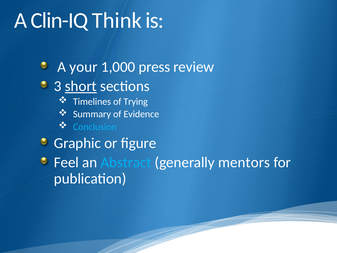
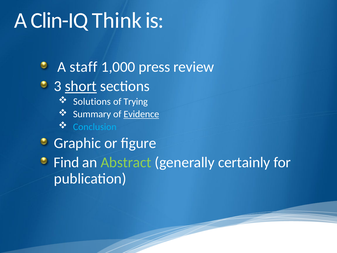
your: your -> staff (83, 67)
Timelines: Timelines -> Solutions (92, 102)
Evidence underline: none -> present (141, 114)
Feel: Feel -> Find (66, 162)
Abstract colour: light blue -> light green (126, 162)
mentors: mentors -> certainly (244, 162)
